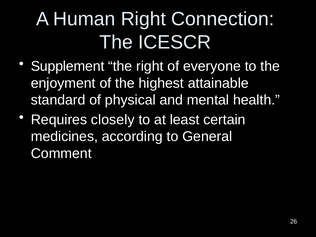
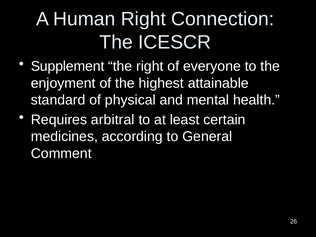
closely: closely -> arbitral (113, 120)
